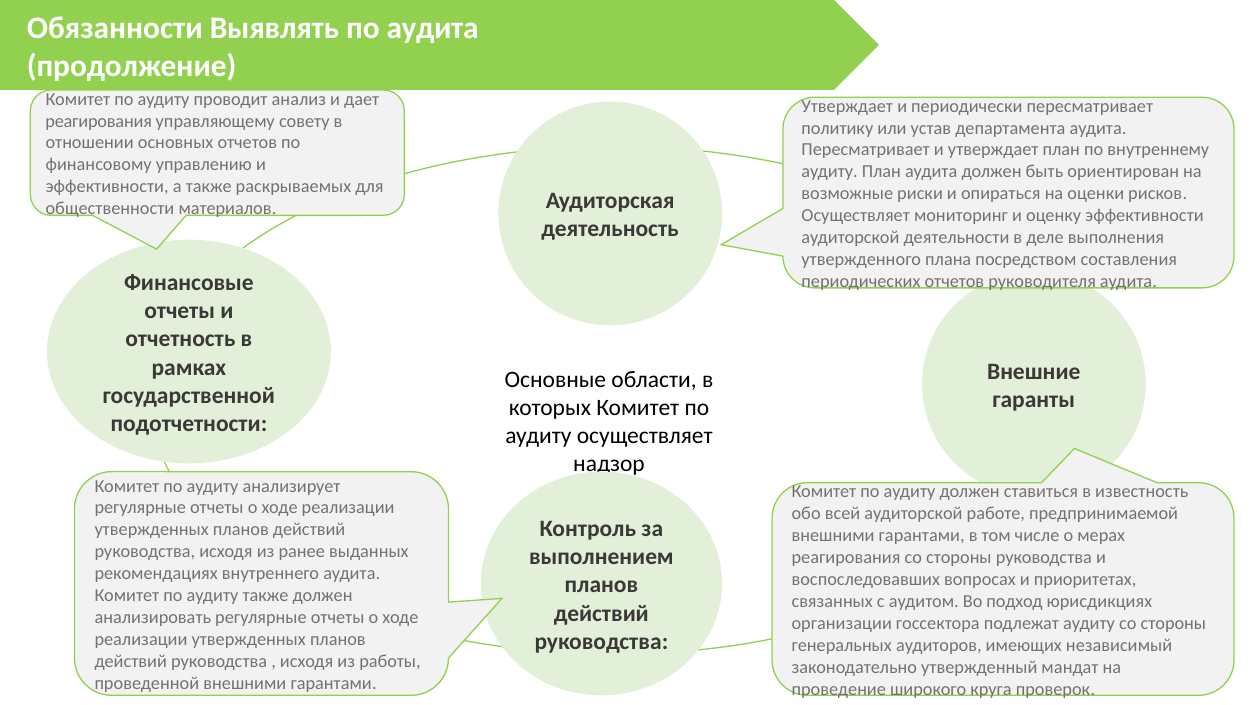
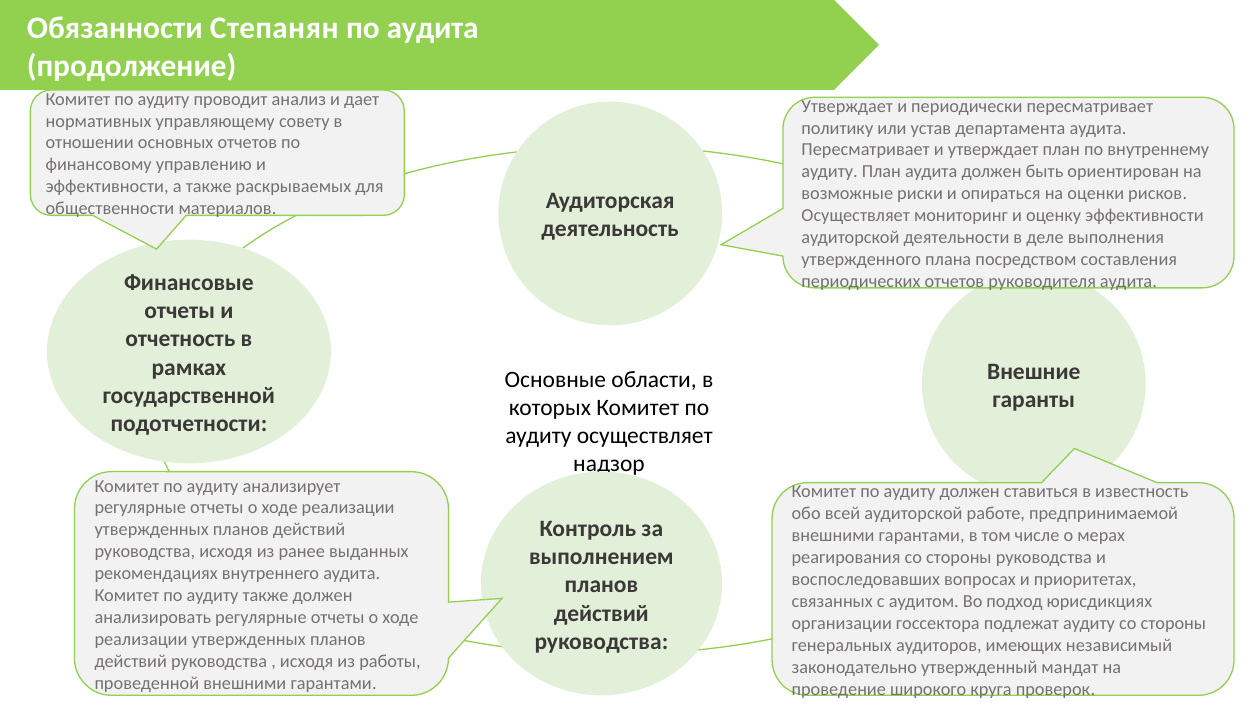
Выявлять: Выявлять -> Степанян (274, 28)
реагирования: реагирования -> нормативных (99, 121)
